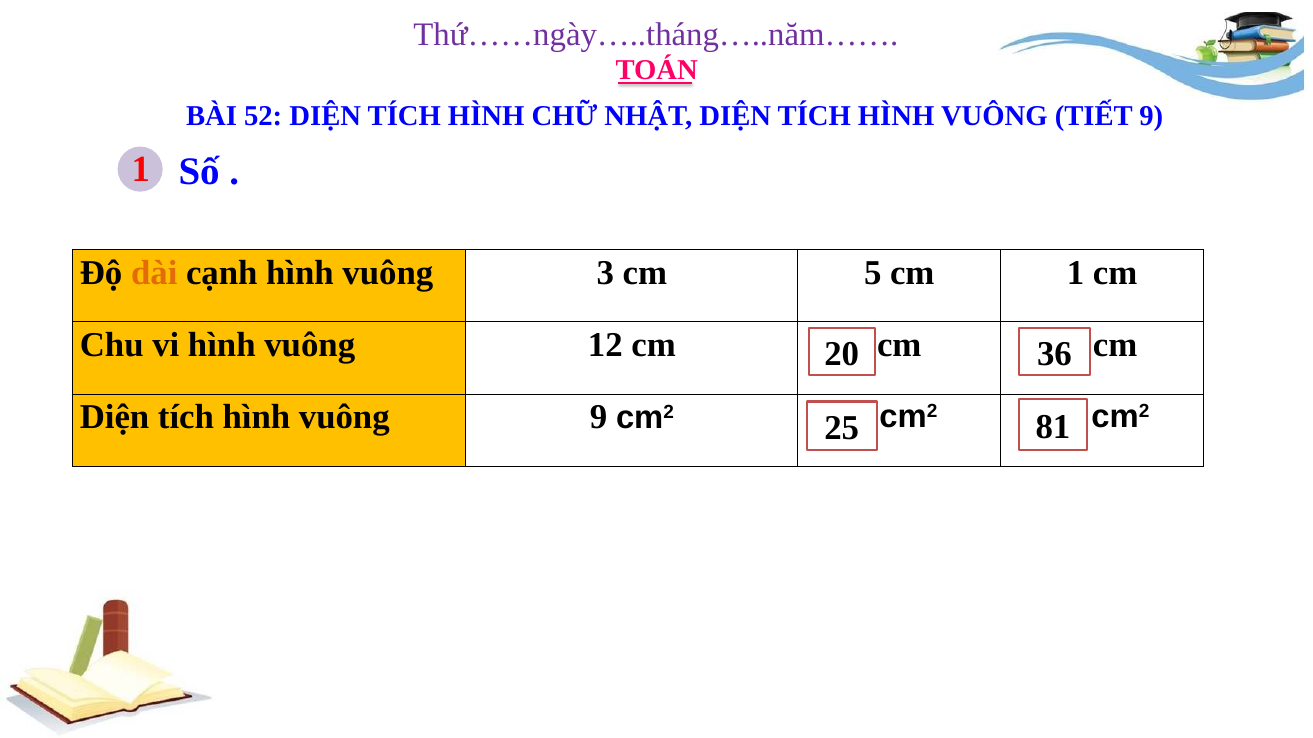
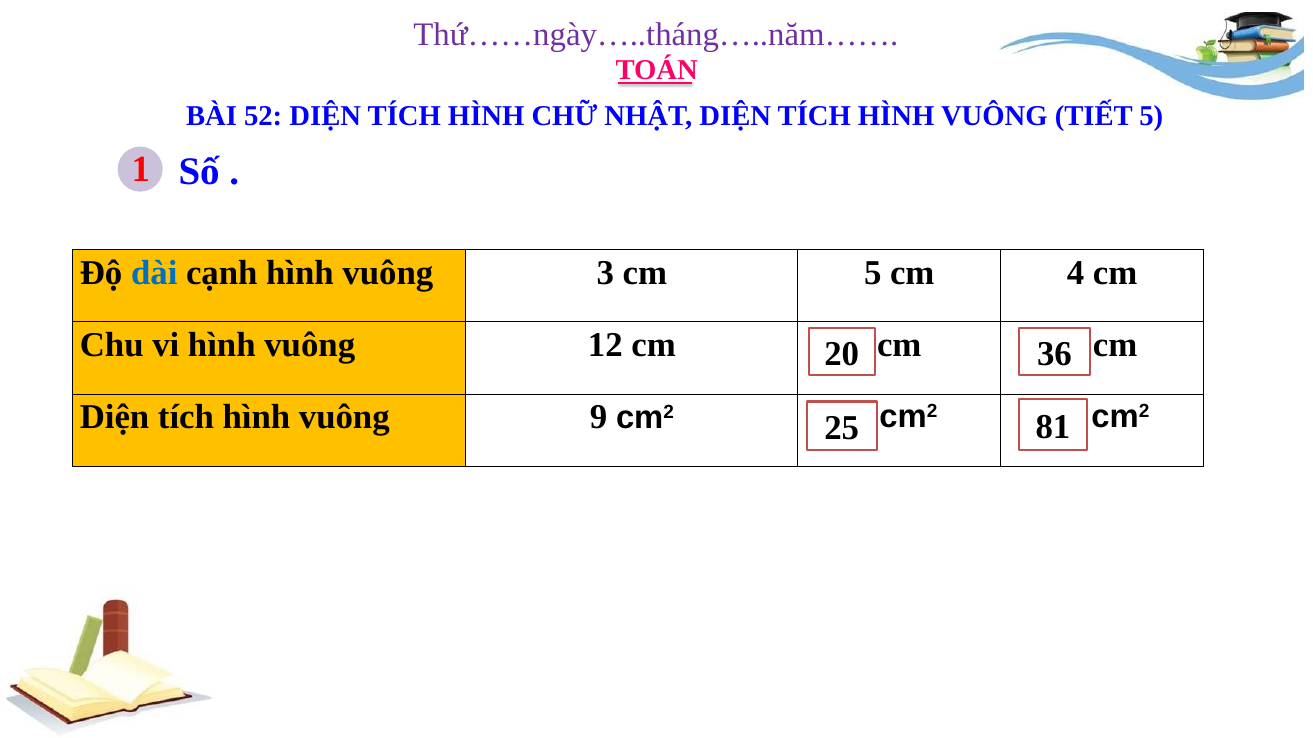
TIẾT 9: 9 -> 5 (1151, 116)
dài colour: orange -> blue (154, 272)
cm 1: 1 -> 4 (1076, 272)
